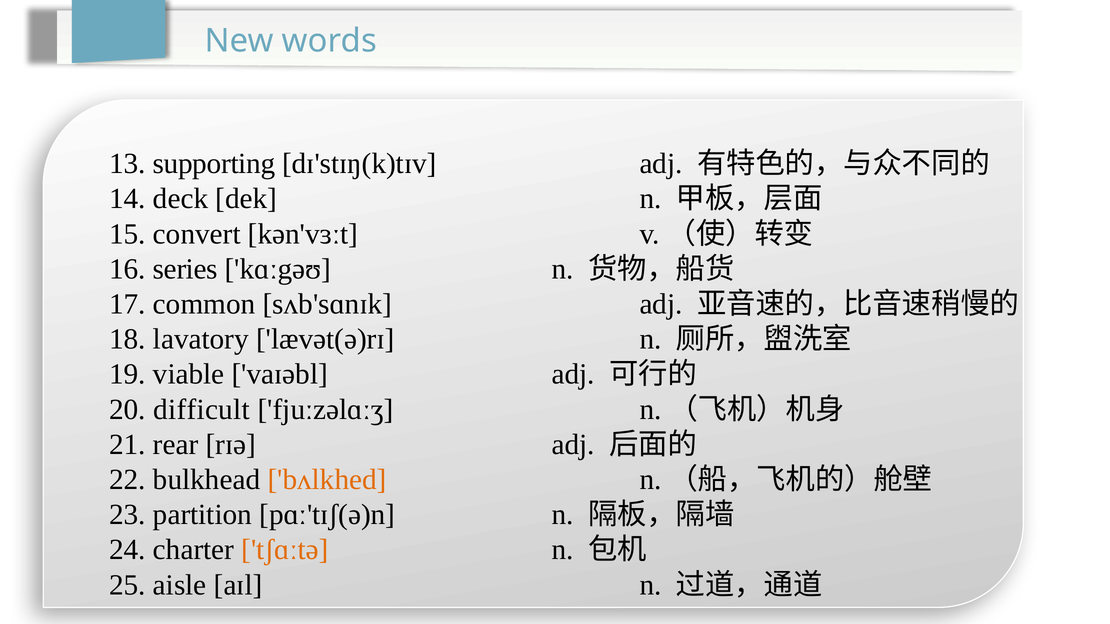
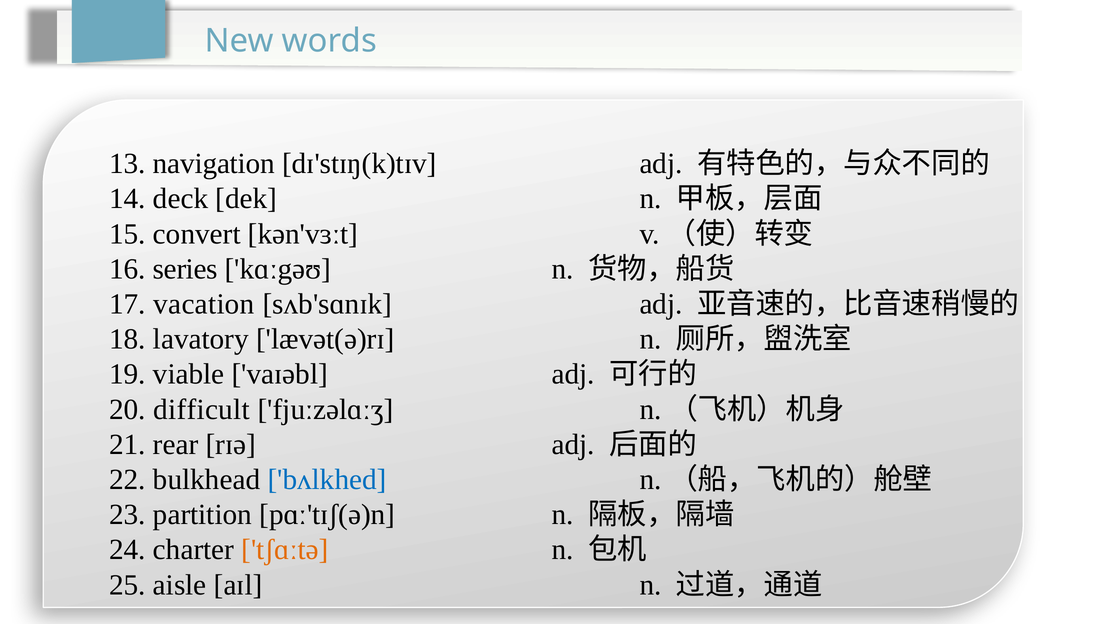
supporting: supporting -> navigation (214, 164)
common: common -> vacation (204, 304)
bʌlkhed colour: orange -> blue (327, 480)
